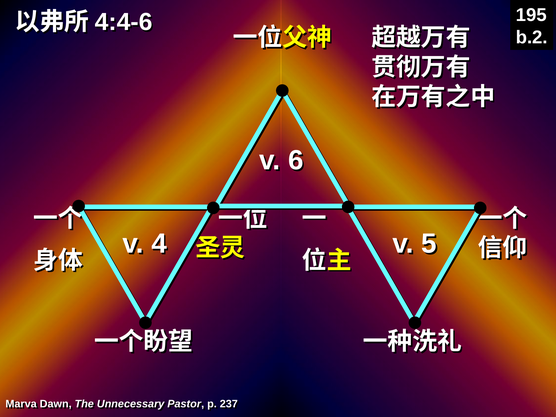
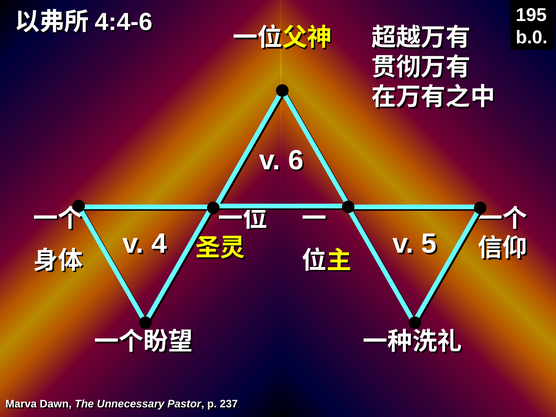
b.2: b.2 -> b.0 (532, 37)
